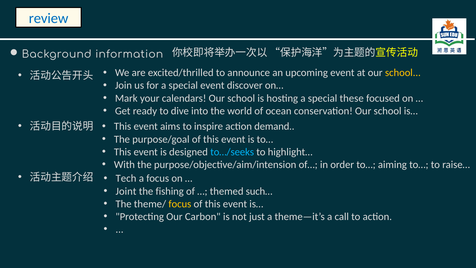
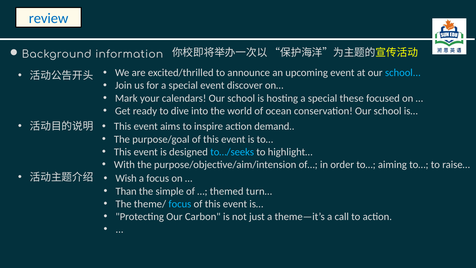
school colour: yellow -> light blue (403, 73)
Tech: Tech -> Wish (126, 178)
Joint: Joint -> Than (126, 191)
fishing: fishing -> simple (170, 191)
such…: such… -> turn… (259, 191)
focus colour: yellow -> light blue (180, 204)
